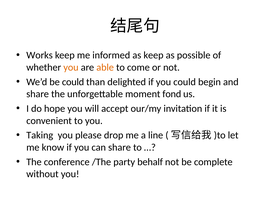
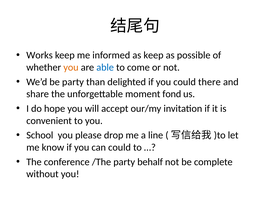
able colour: orange -> blue (105, 68)
be could: could -> party (73, 82)
begin: begin -> there (209, 82)
Taking: Taking -> School (40, 136)
can share: share -> could (120, 148)
